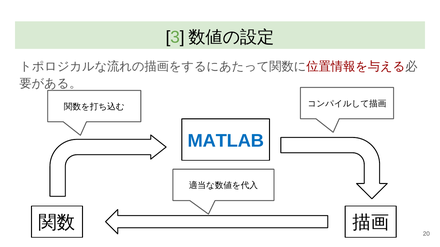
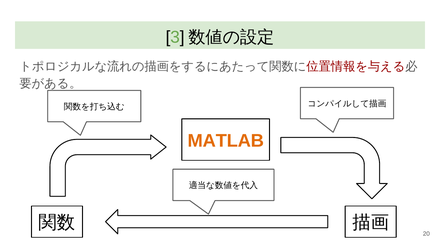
MATLAB colour: blue -> orange (226, 141)
